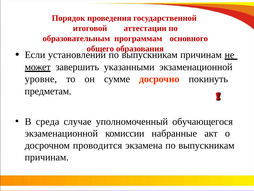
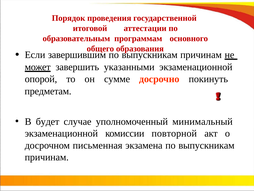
установлении: установлении -> завершившим (77, 55)
уровне: уровне -> опорой (41, 79)
среда: среда -> будет (48, 121)
обучающегося: обучающегося -> минимальный (203, 121)
набранные: набранные -> повторной (174, 133)
проводится: проводится -> письменная (98, 145)
